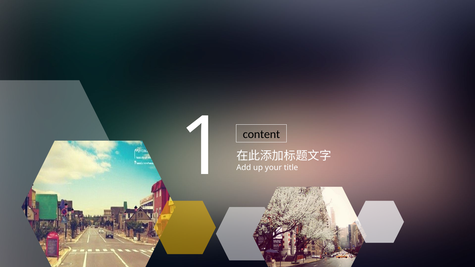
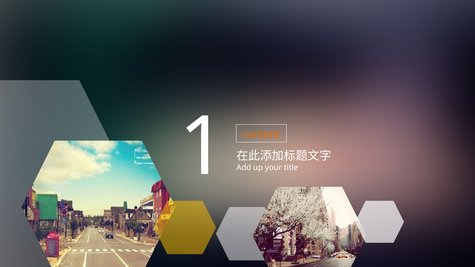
content colour: black -> orange (261, 134)
